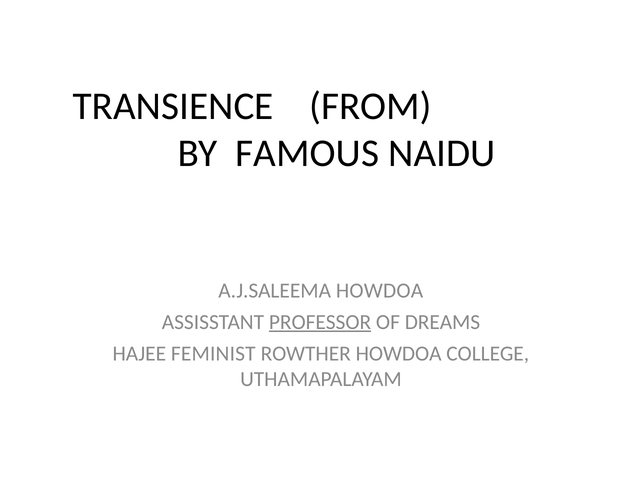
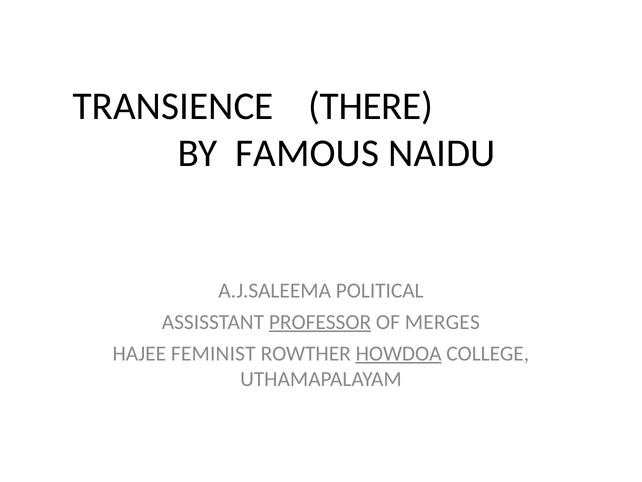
FROM: FROM -> THERE (371, 106)
A.J.SALEEMA HOWDOA: HOWDOA -> POLITICAL (380, 290)
DREAMS: DREAMS -> MERGES (442, 322)
HOWDOA underline: none -> present (399, 353)
